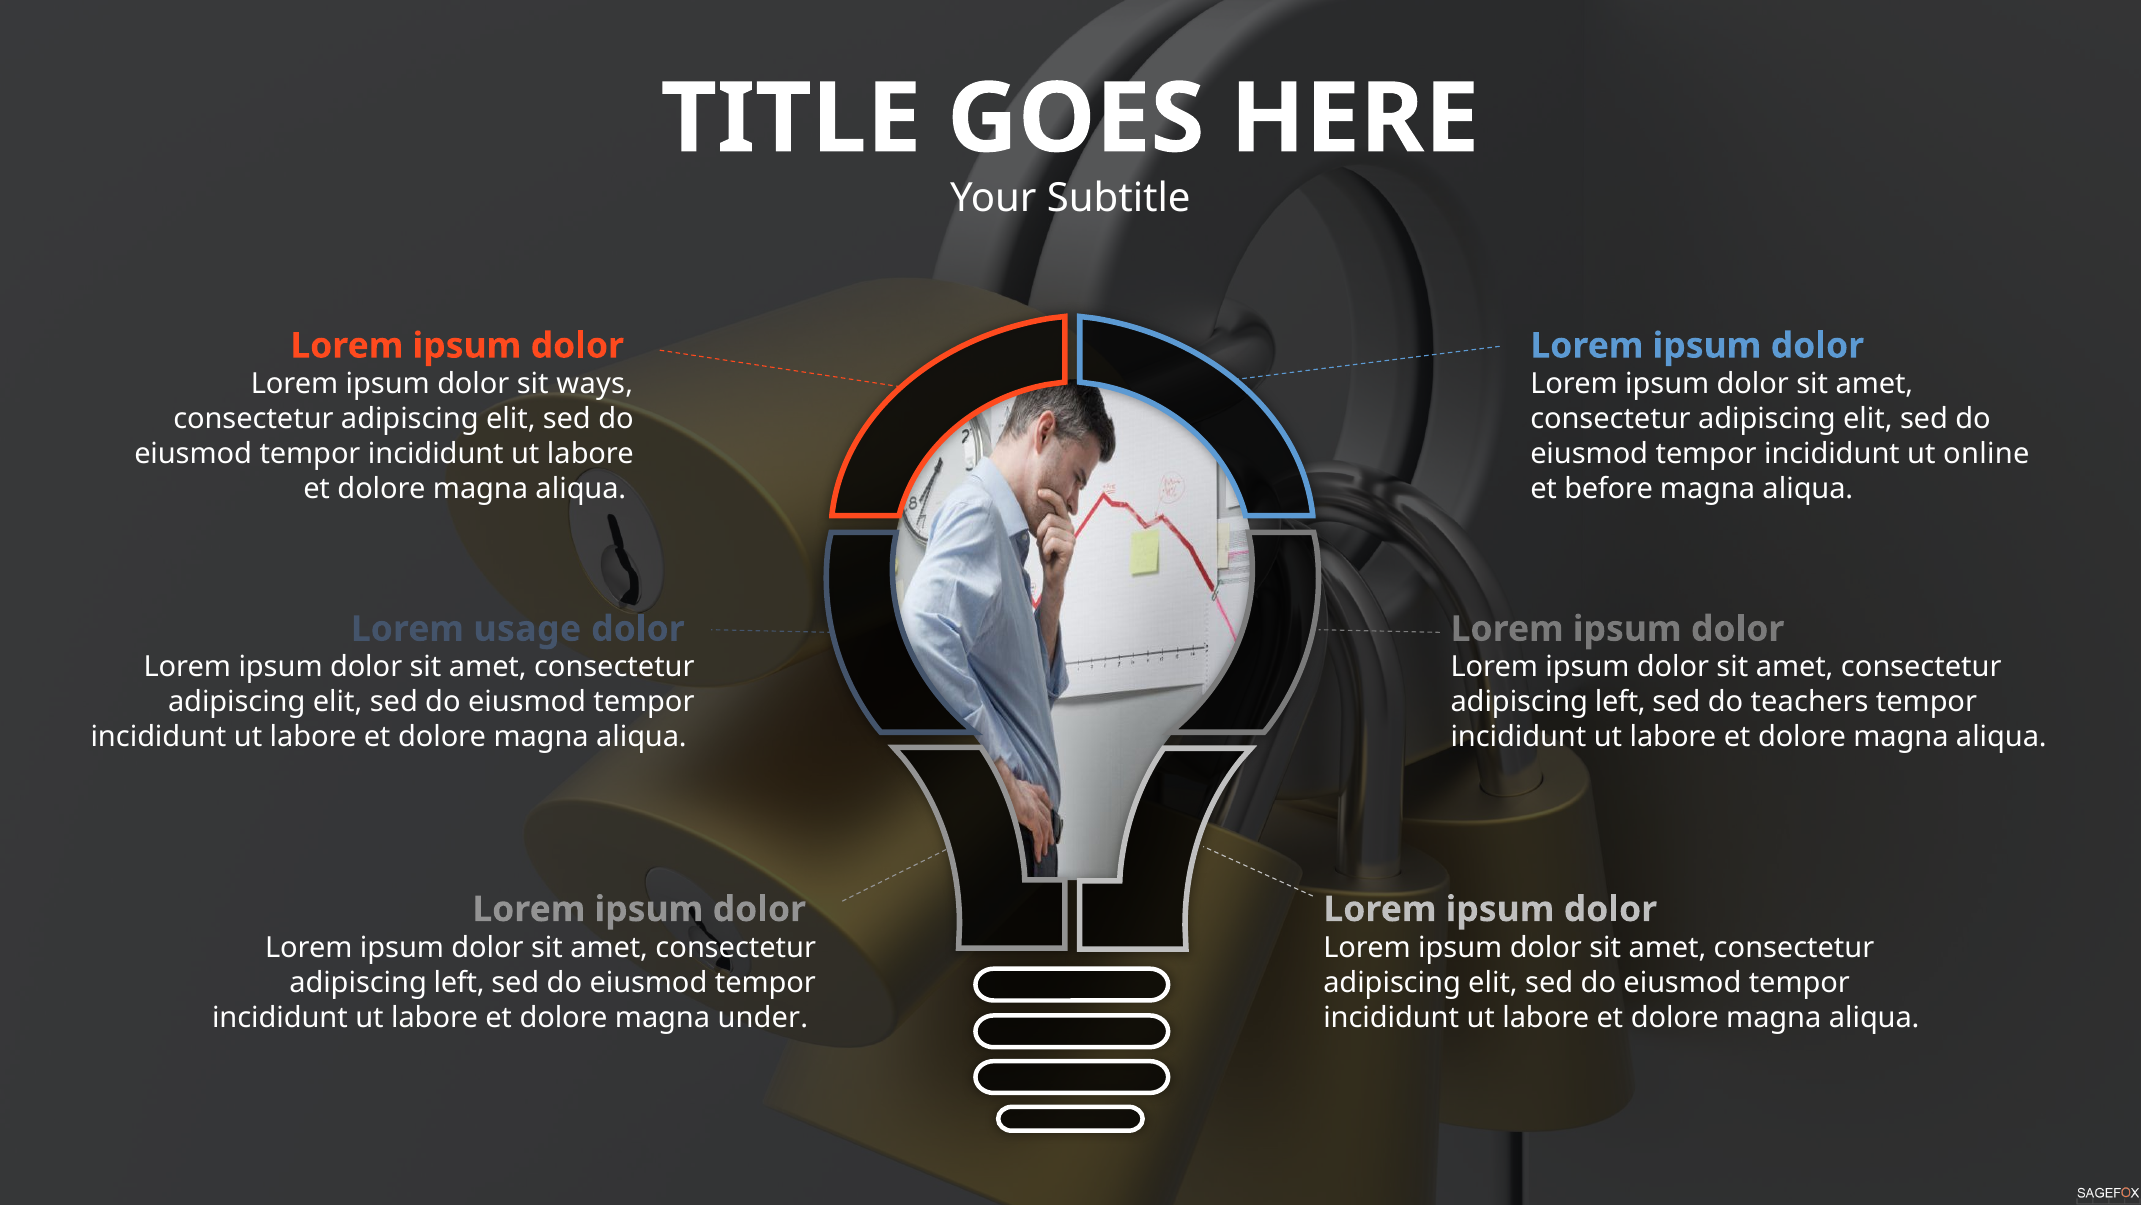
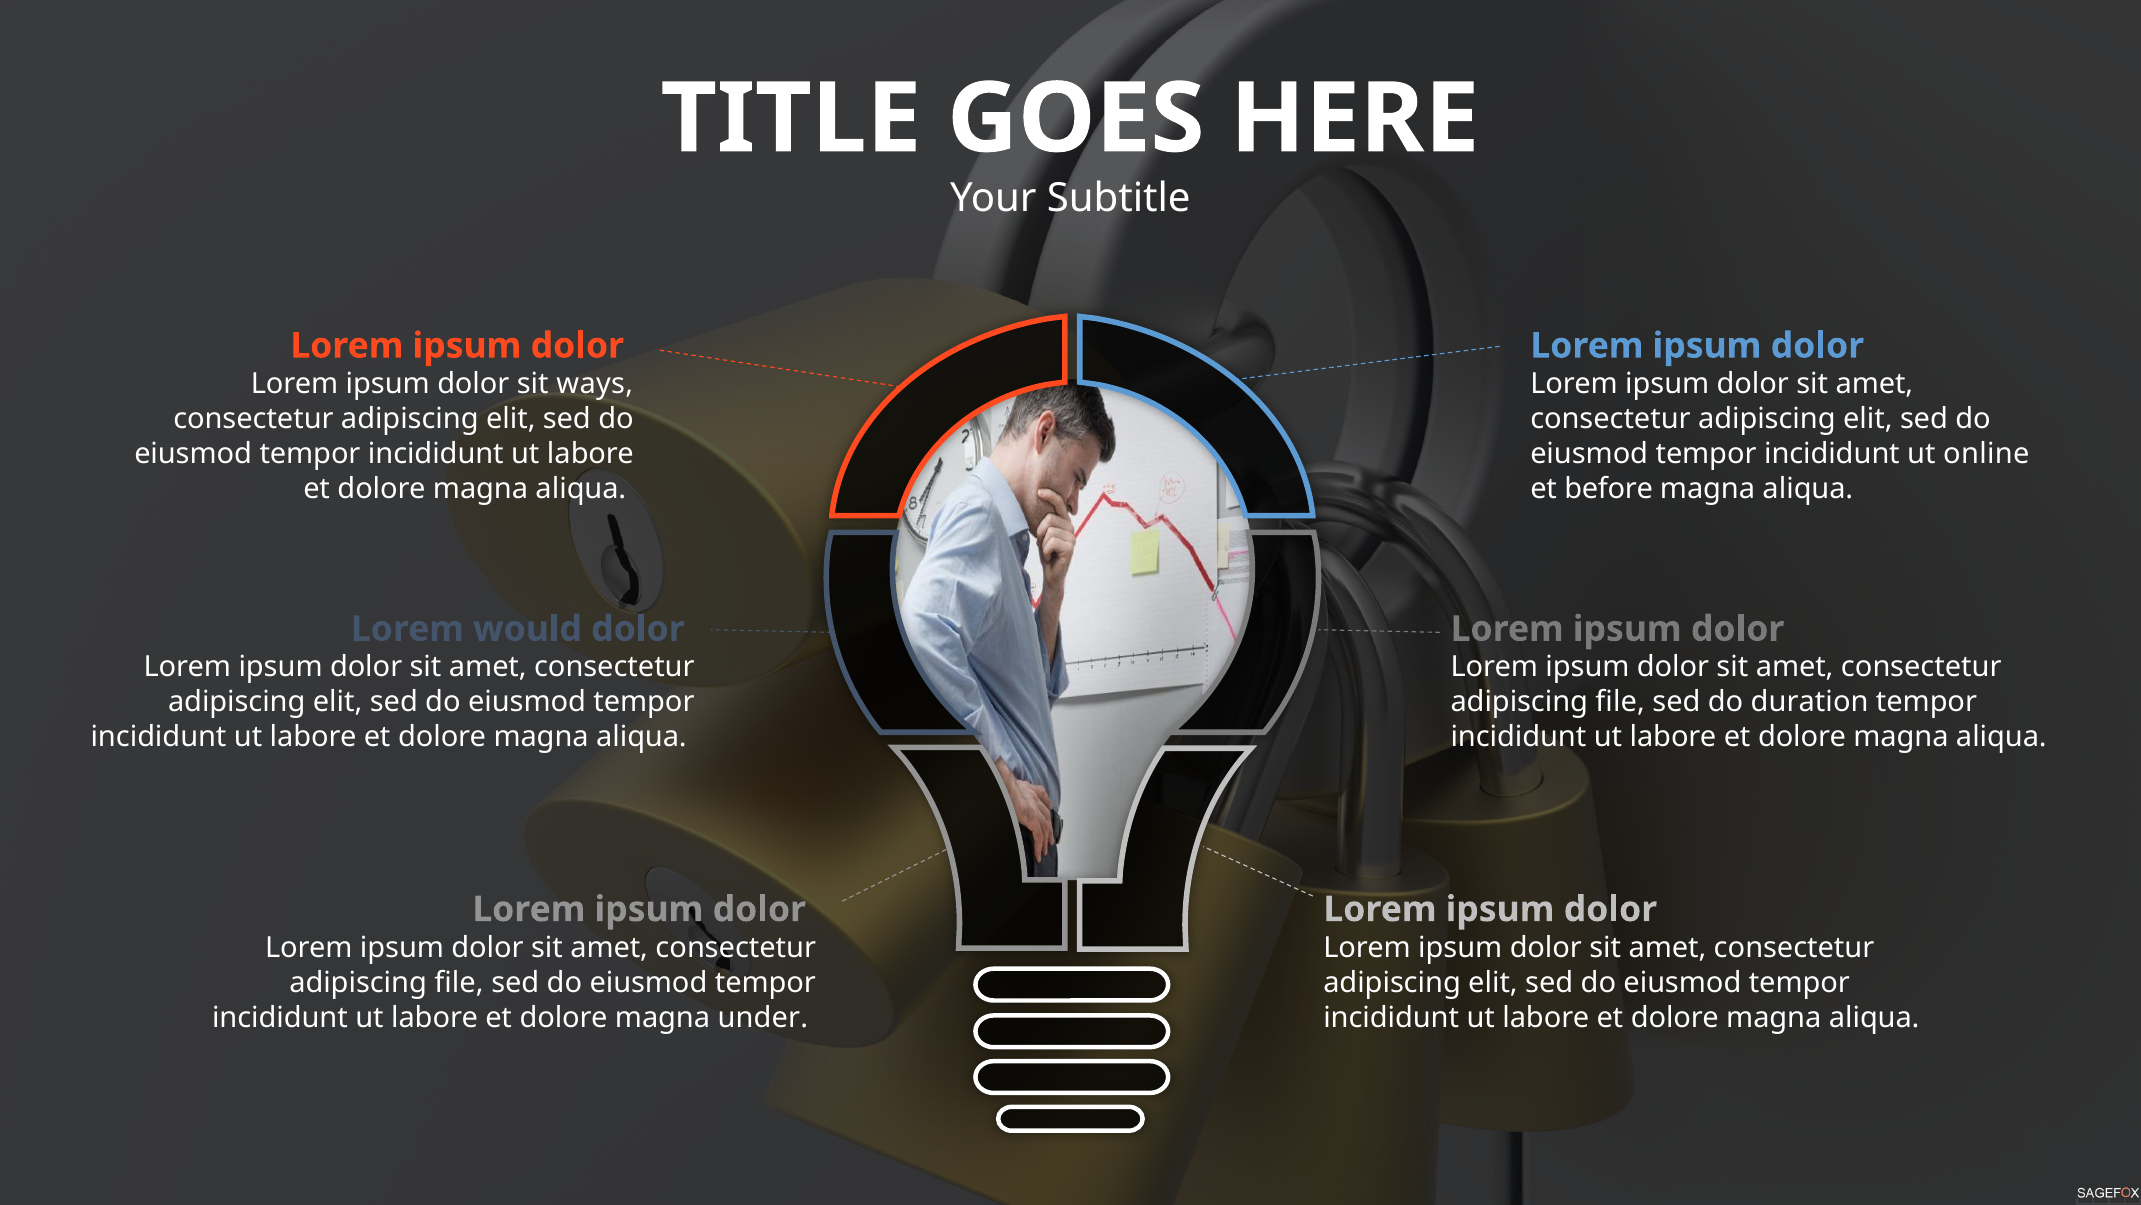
usage: usage -> would (528, 629)
left: left -> file (1620, 702)
teachers: teachers -> duration (1810, 702)
left: left -> file (459, 982)
